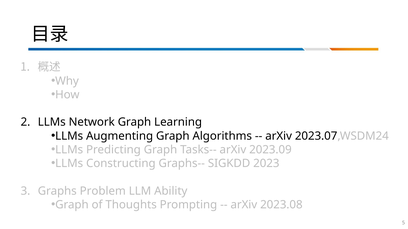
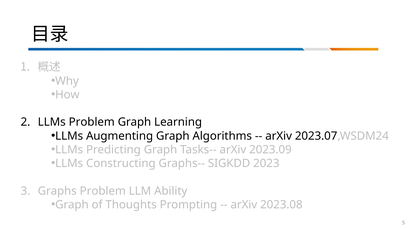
LLMs Network: Network -> Problem (92, 122)
